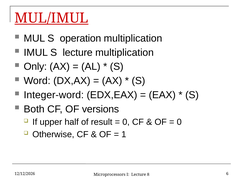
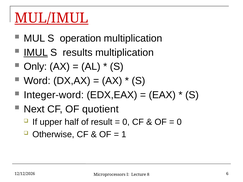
IMUL underline: none -> present (36, 53)
lecture: lecture -> results (78, 53)
Both: Both -> Next (34, 109)
versions: versions -> quotient (100, 109)
